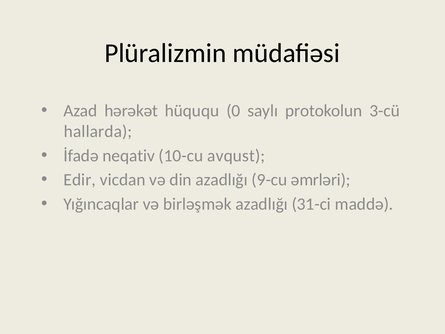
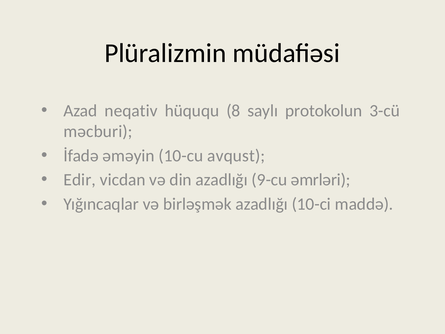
hərəkət: hərəkət -> neqativ (131, 111)
0: 0 -> 8 (233, 111)
hallarda: hallarda -> məcburi (98, 131)
neqativ: neqativ -> əməyin (129, 156)
31-ci: 31-ci -> 10-ci (311, 204)
